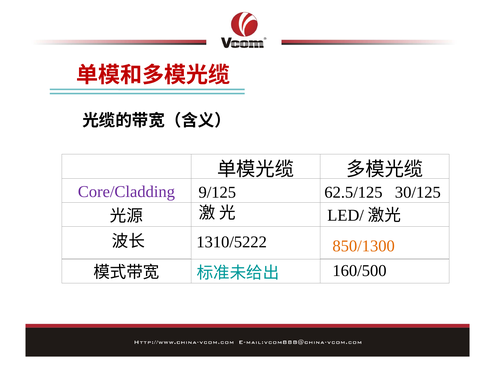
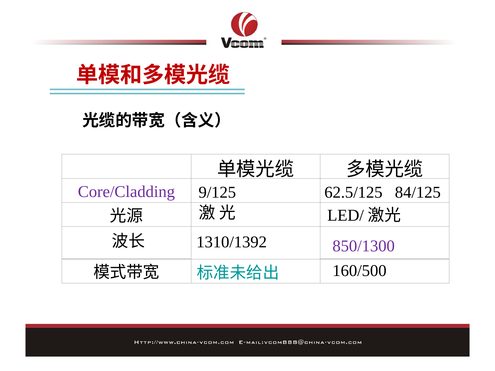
30/125: 30/125 -> 84/125 (418, 193)
1310/5222: 1310/5222 -> 1310/1392 (232, 242)
850/1300 colour: orange -> purple (364, 246)
